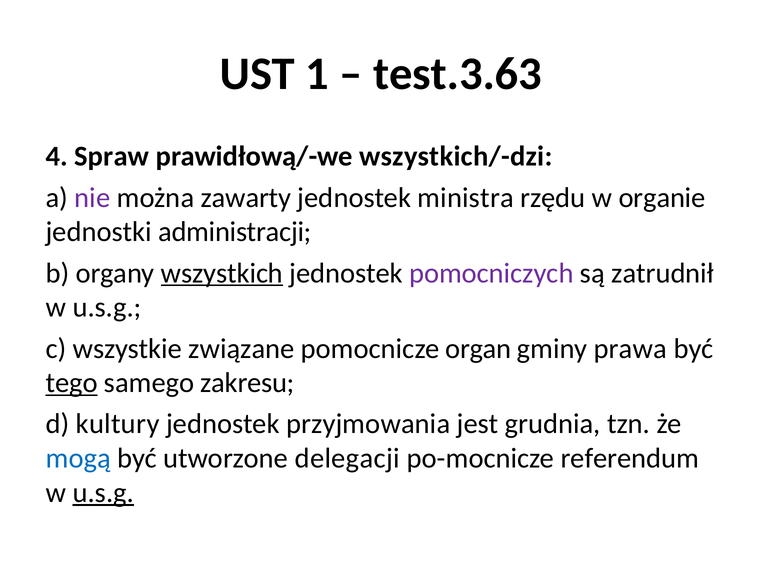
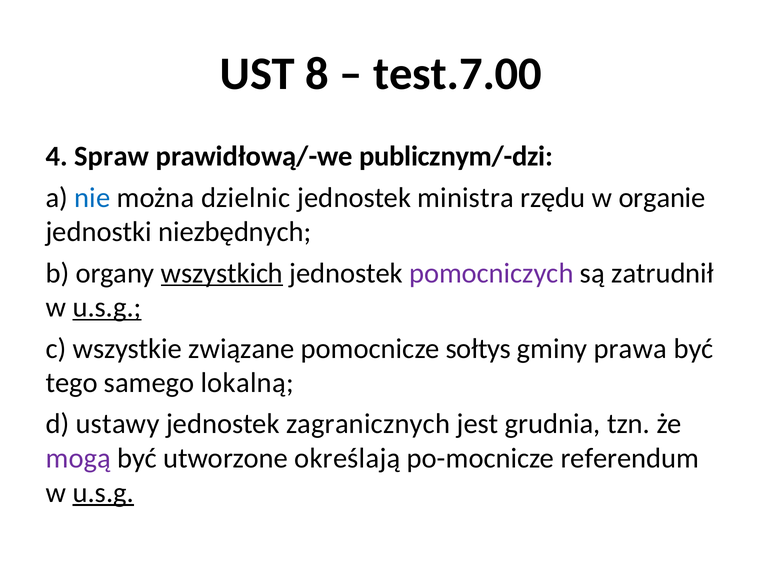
1: 1 -> 8 (317, 74)
test.3.63: test.3.63 -> test.7.00 (458, 74)
wszystkich/-dzi: wszystkich/-dzi -> publicznym/-dzi (456, 156)
nie colour: purple -> blue (92, 197)
zawarty: zawarty -> dzielnic (246, 197)
administracji: administracji -> niezbędnych (235, 232)
u.s.g underline: none -> present (107, 307)
organ: organ -> sołtys (478, 348)
tego underline: present -> none (72, 383)
zakresu: zakresu -> lokalną (247, 383)
kultury: kultury -> ustawy (118, 424)
przyjmowania: przyjmowania -> zagranicznych (368, 424)
mogą colour: blue -> purple (78, 458)
delegacji: delegacji -> określają (347, 458)
